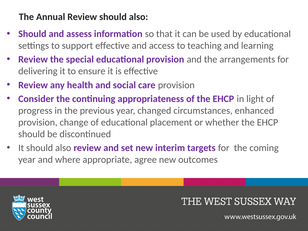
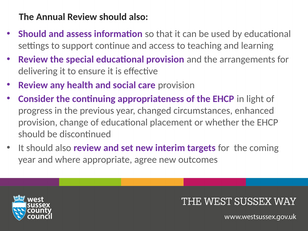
support effective: effective -> continue (112, 46)
